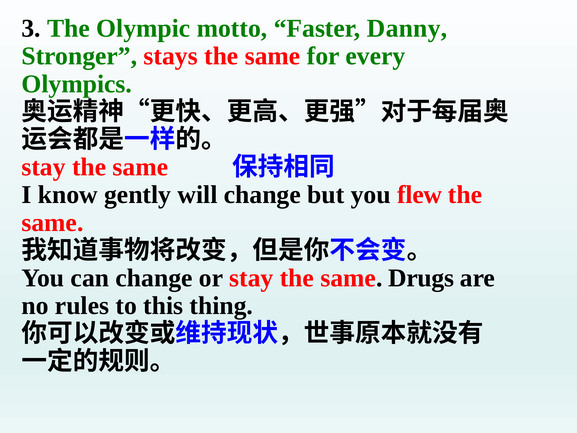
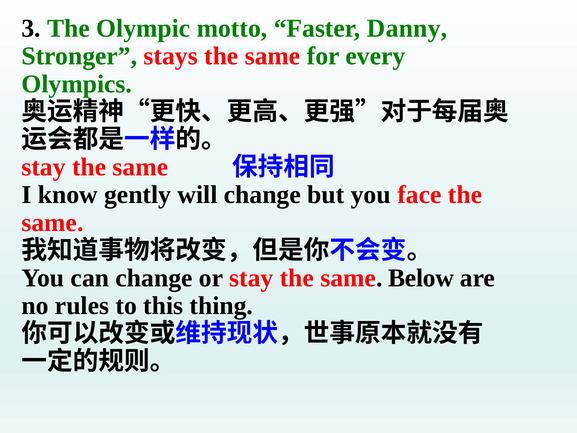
flew: flew -> face (419, 195)
Drugs: Drugs -> Below (421, 278)
